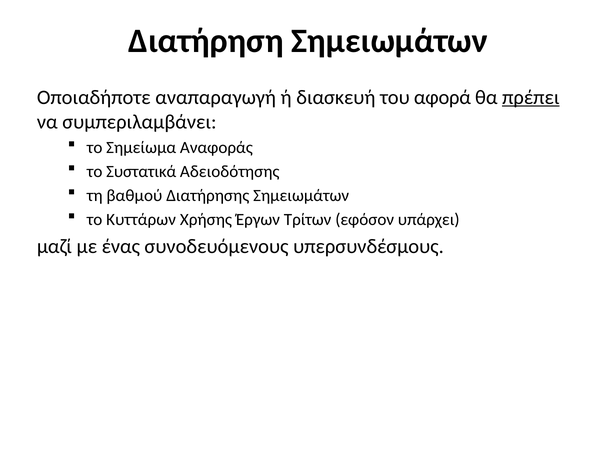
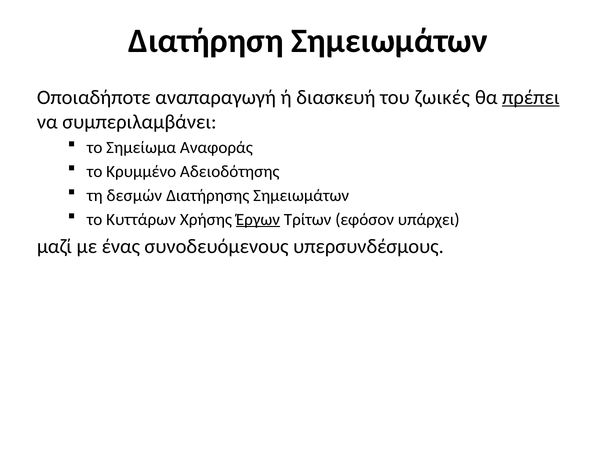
αφορά: αφορά -> ζωικές (442, 97)
Συστατικά: Συστατικά -> Κρυμμένο (141, 172)
βαθμού: βαθμού -> δεσμών (134, 196)
Έργων underline: none -> present (258, 219)
